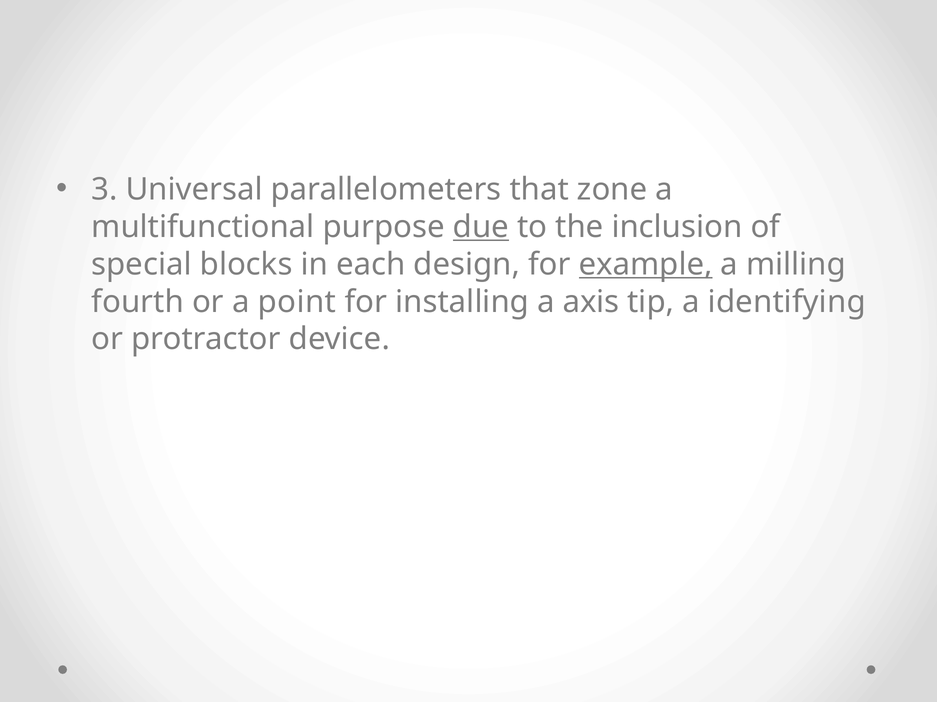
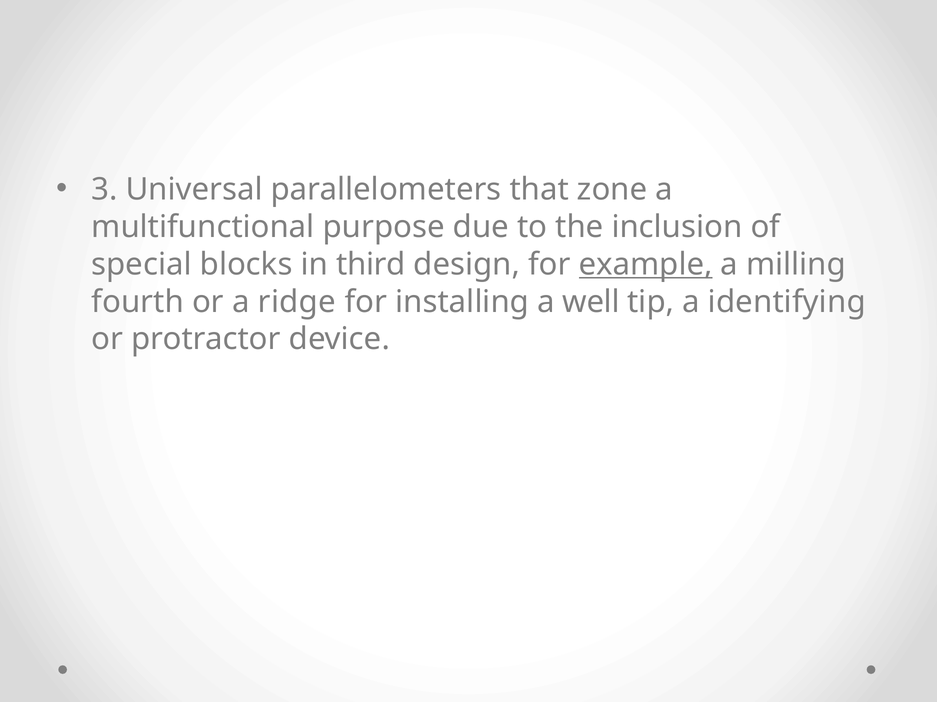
due underline: present -> none (481, 227)
each: each -> third (371, 265)
point: point -> ridge (297, 302)
axis: axis -> well (591, 302)
